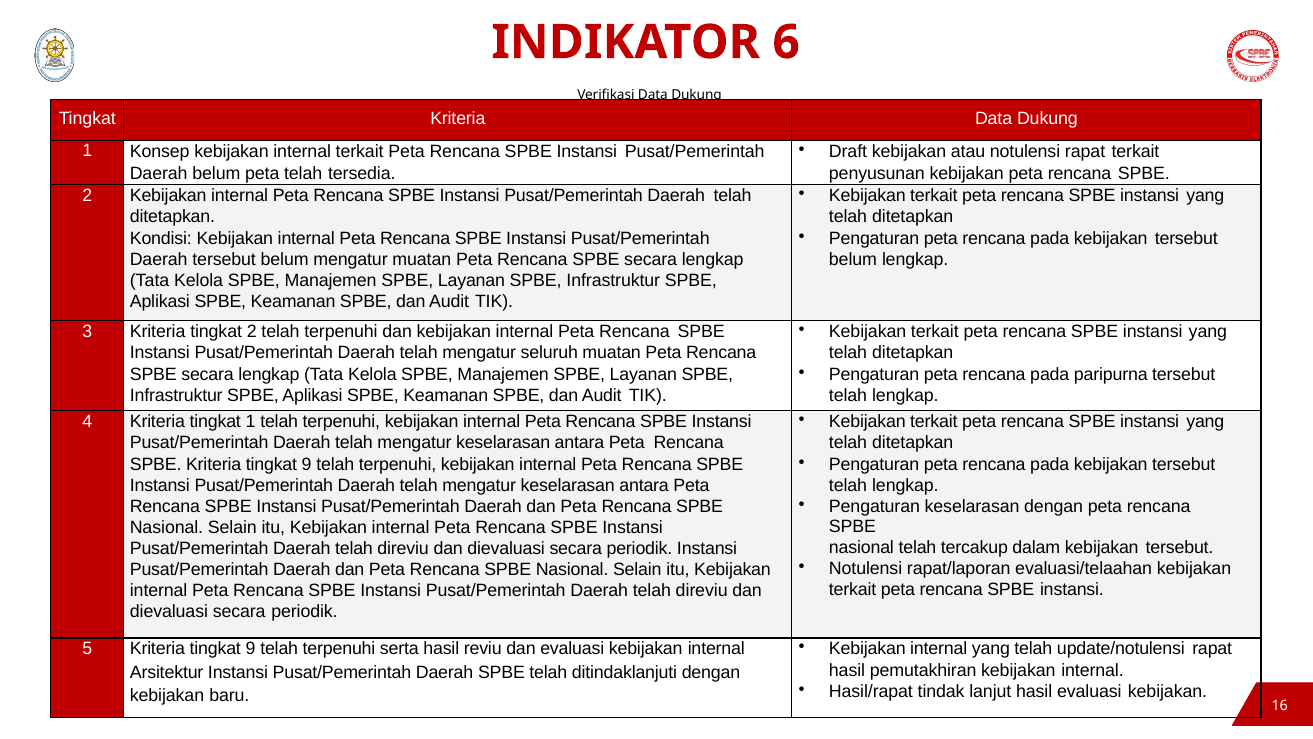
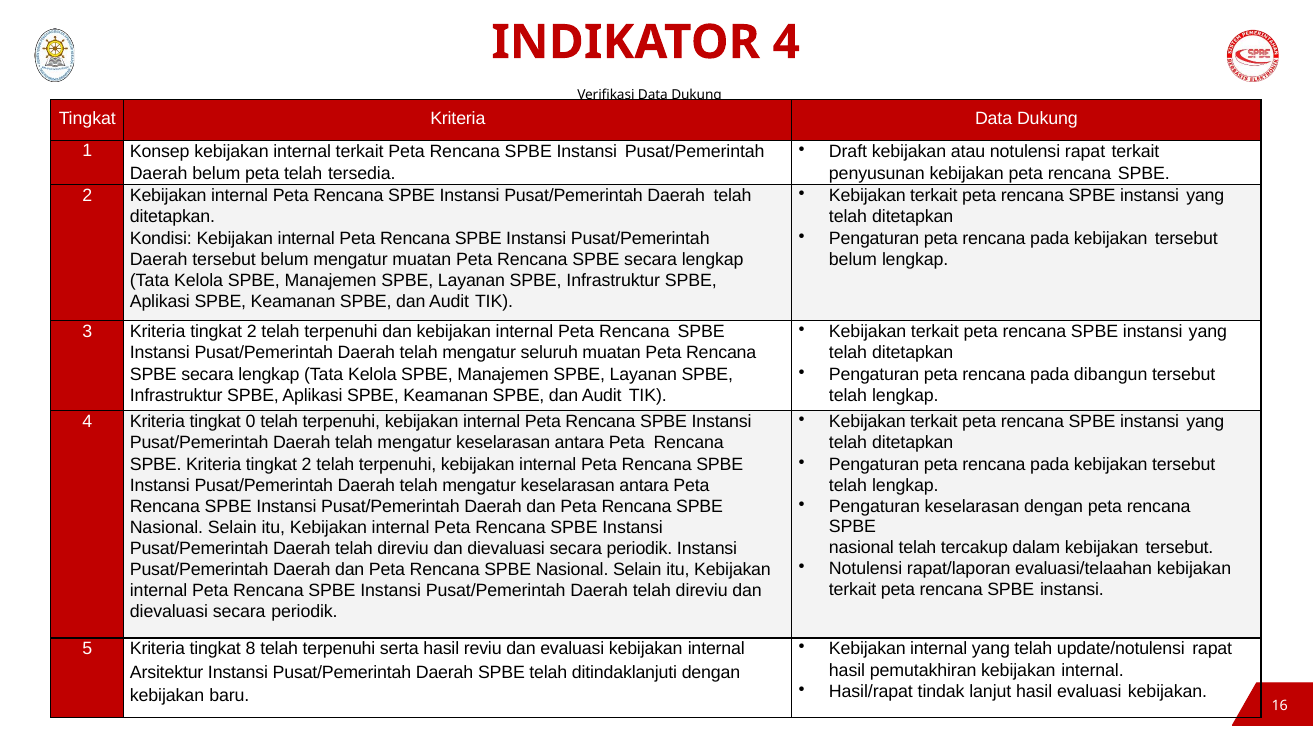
INDIKATOR 6: 6 -> 4 (786, 42)
paripurna: paripurna -> dibangun (1111, 374)
tingkat 1: 1 -> 0 (251, 422)
SPBE Kriteria tingkat 9: 9 -> 2 (307, 464)
5 Kriteria tingkat 9: 9 -> 8 (251, 649)
